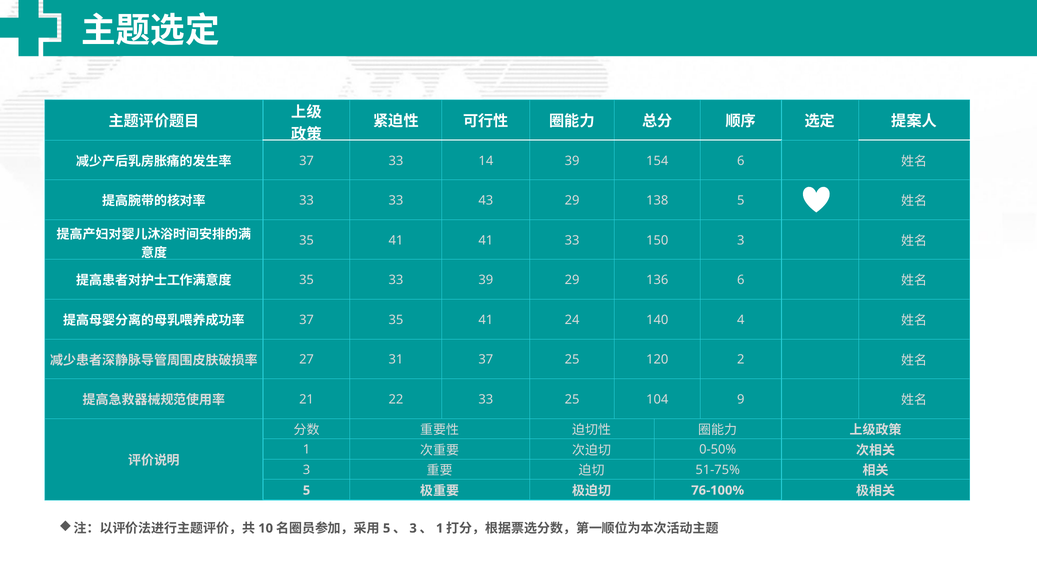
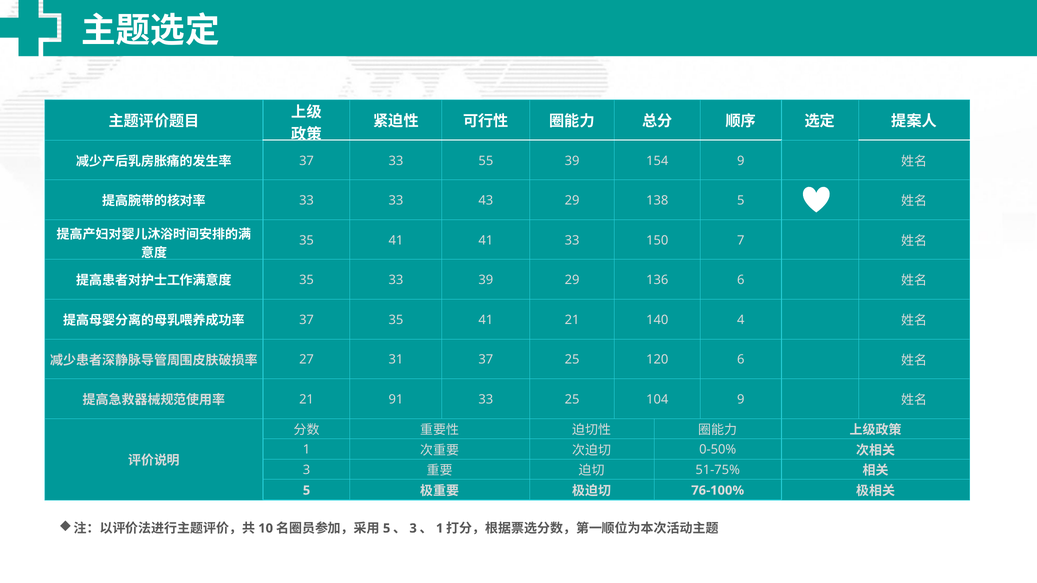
14: 14 -> 55 (486, 161)
154 6: 6 -> 9 (741, 161)
150 3: 3 -> 7 (741, 240)
41 24: 24 -> 21 (572, 320)
120 2: 2 -> 6 (741, 360)
22: 22 -> 91 (396, 400)
